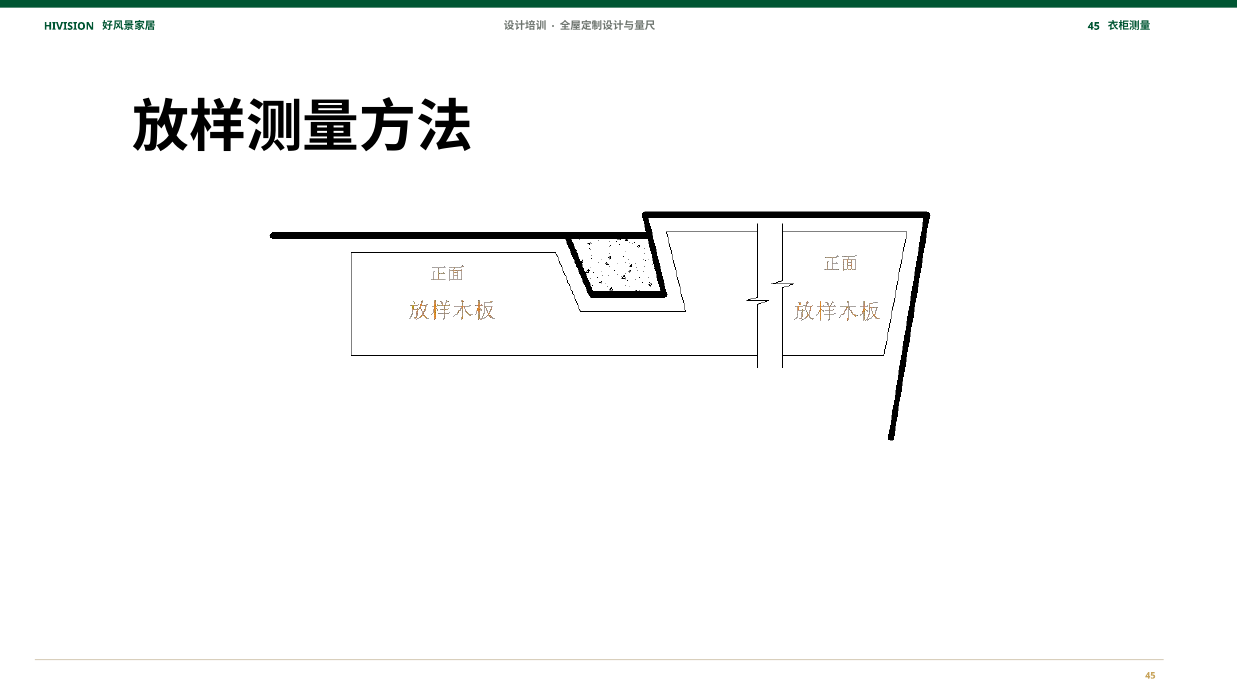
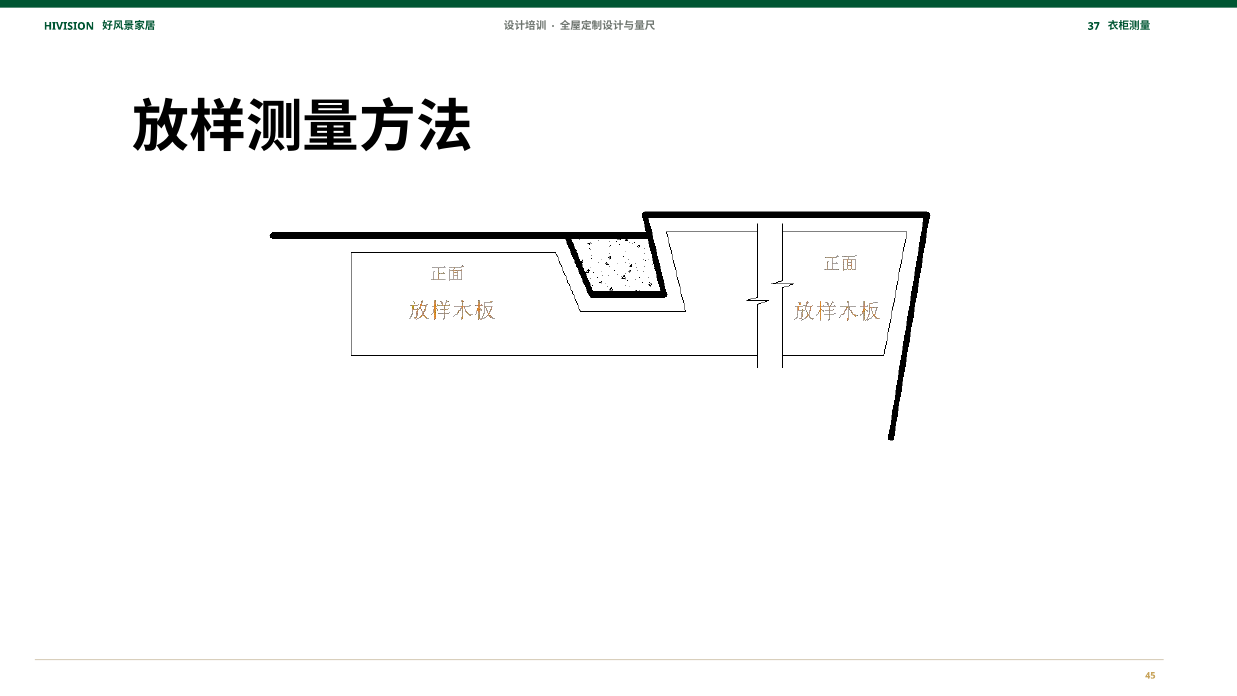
45: 45 -> 37 (1094, 26)
